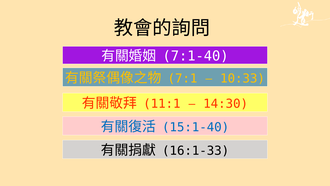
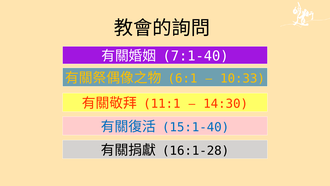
7:1: 7:1 -> 6:1 (182, 78)
16:1-33: 16:1-33 -> 16:1-28 (196, 150)
